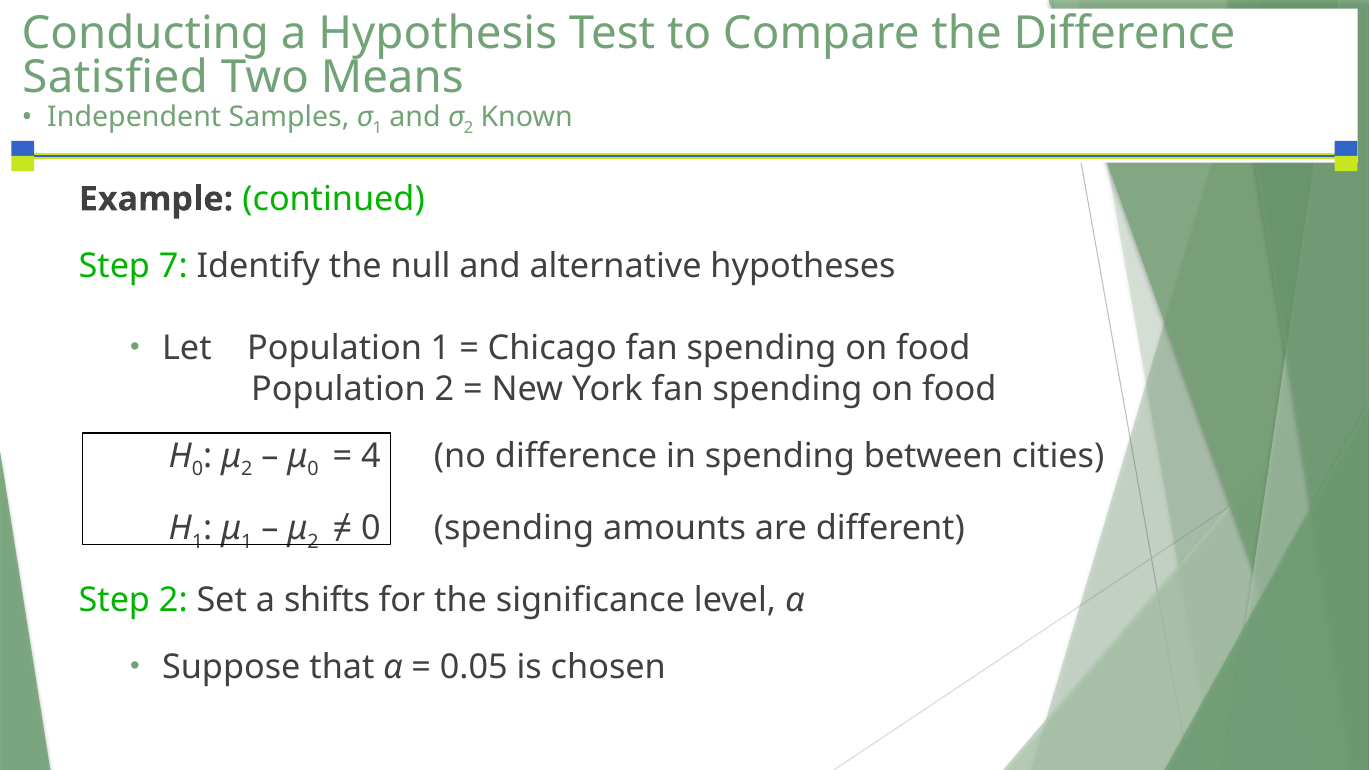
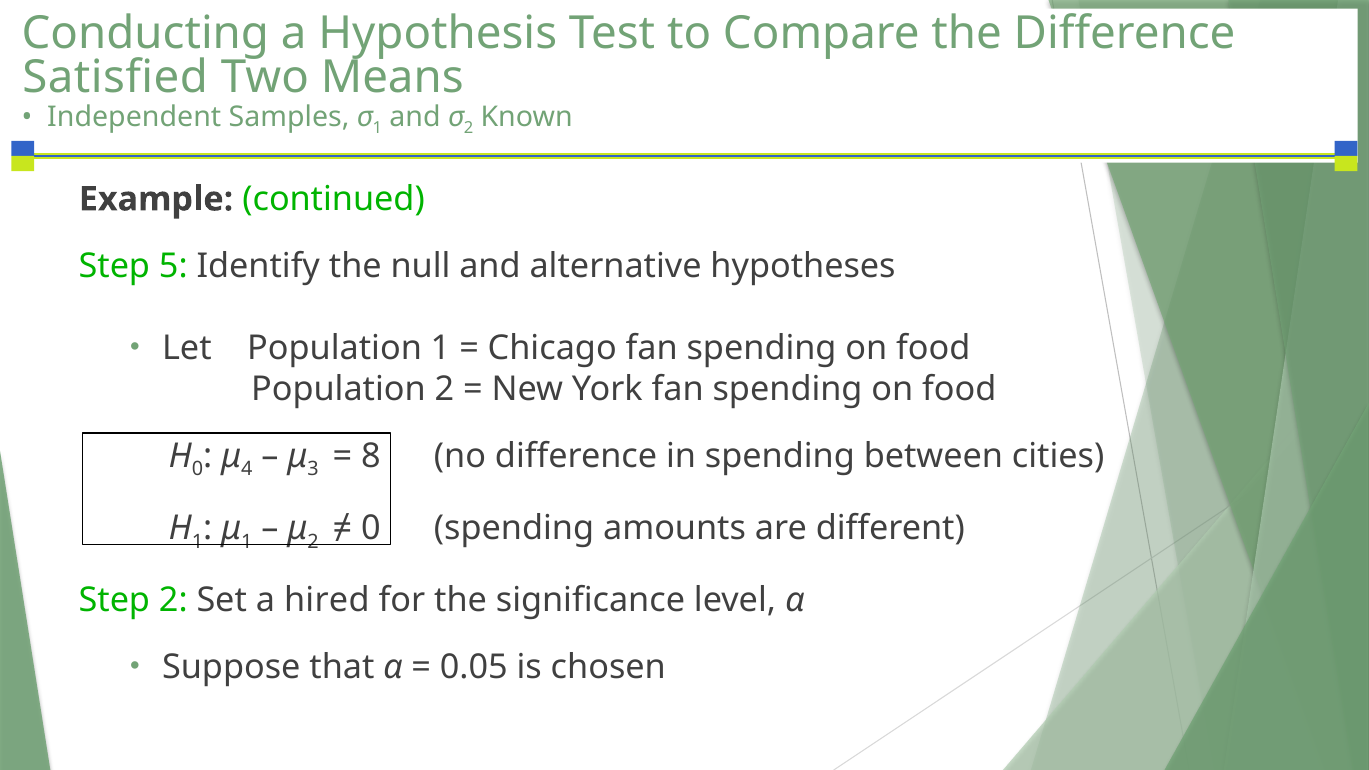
7: 7 -> 5 (173, 266)
2: 2 -> 4 (247, 469)
0: 0 -> 3 (313, 469)
4: 4 -> 8 (371, 456)
shifts: shifts -> hired (327, 601)
